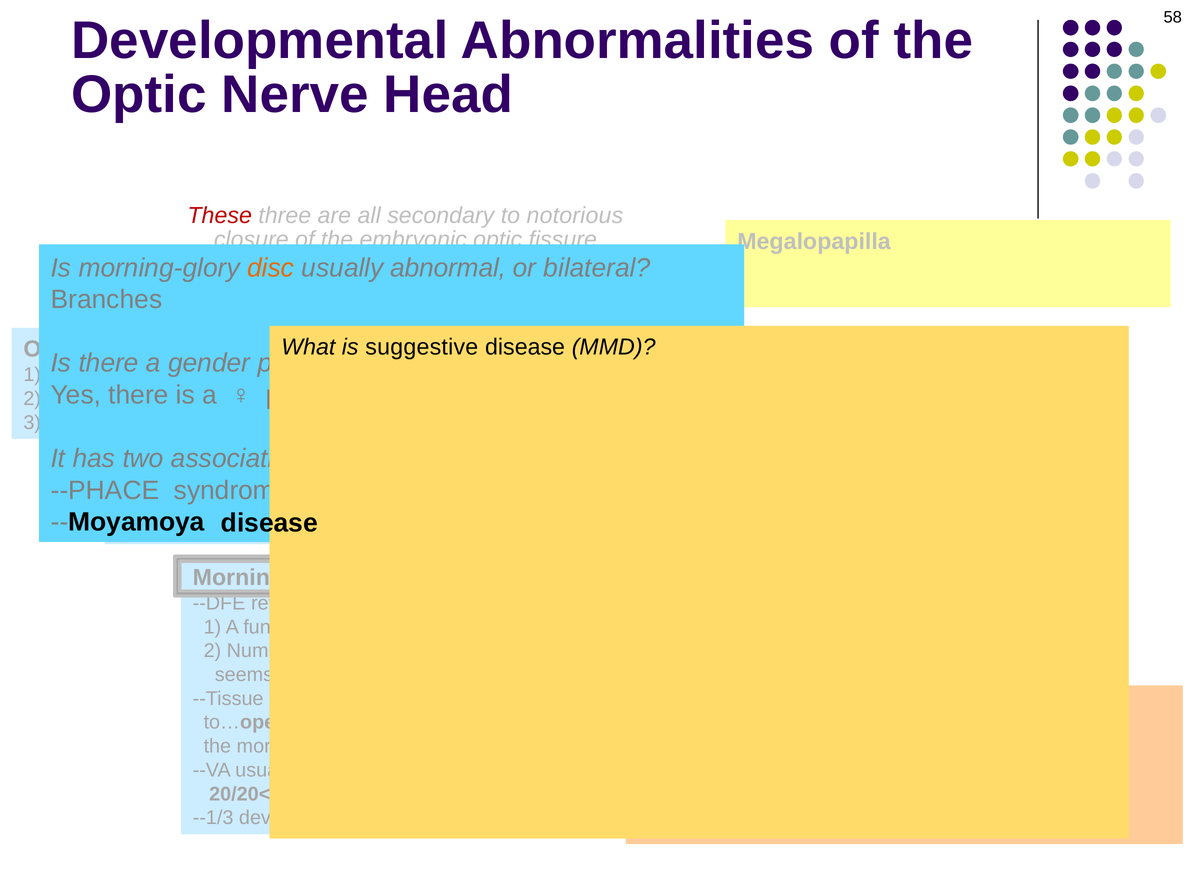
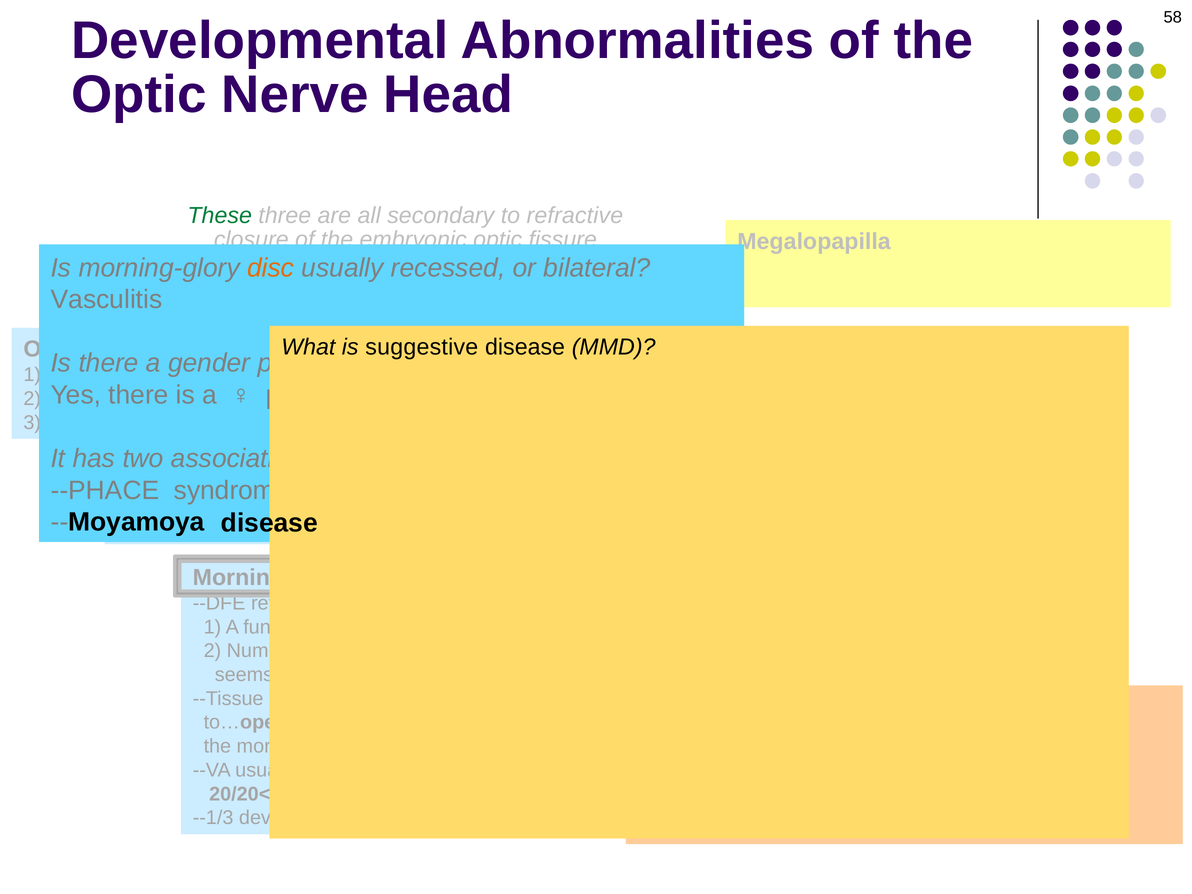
These colour: red -> green (220, 216)
notorious: notorious -> refractive (575, 216)
usually abnormal: abnormal -> recessed (448, 268)
Branches: Branches -> Vasculitis (107, 300)
